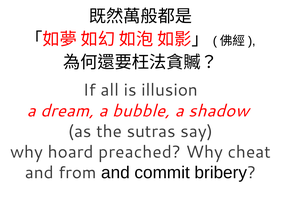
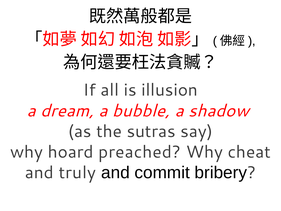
from: from -> truly (77, 172)
